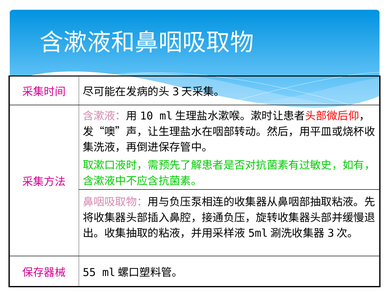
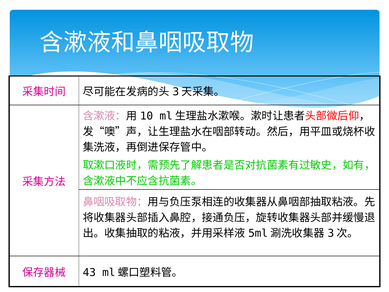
55: 55 -> 43 (89, 272)
